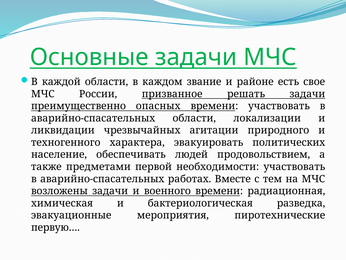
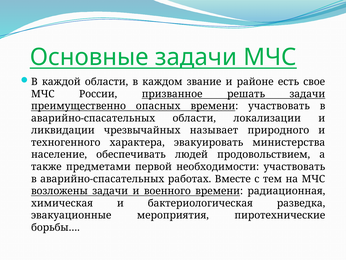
агитации: агитации -> называет (214, 130)
политических: политических -> министерства (289, 142)
первую…: первую… -> борьбы… (55, 227)
